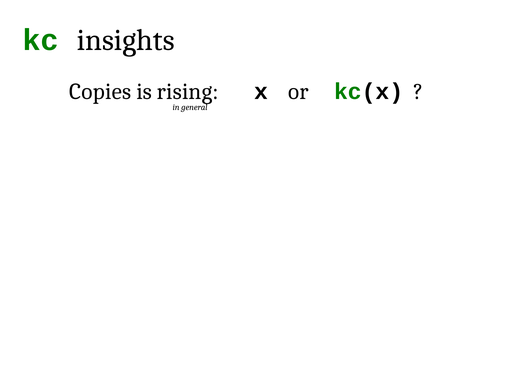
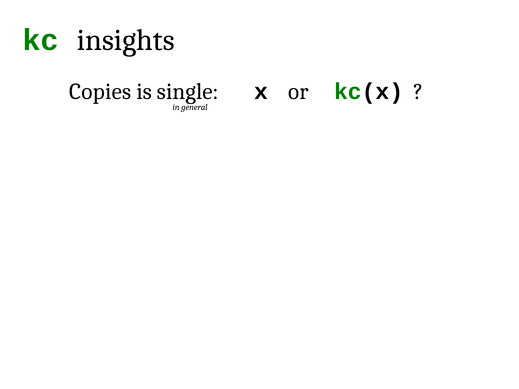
rising: rising -> single (188, 92)
